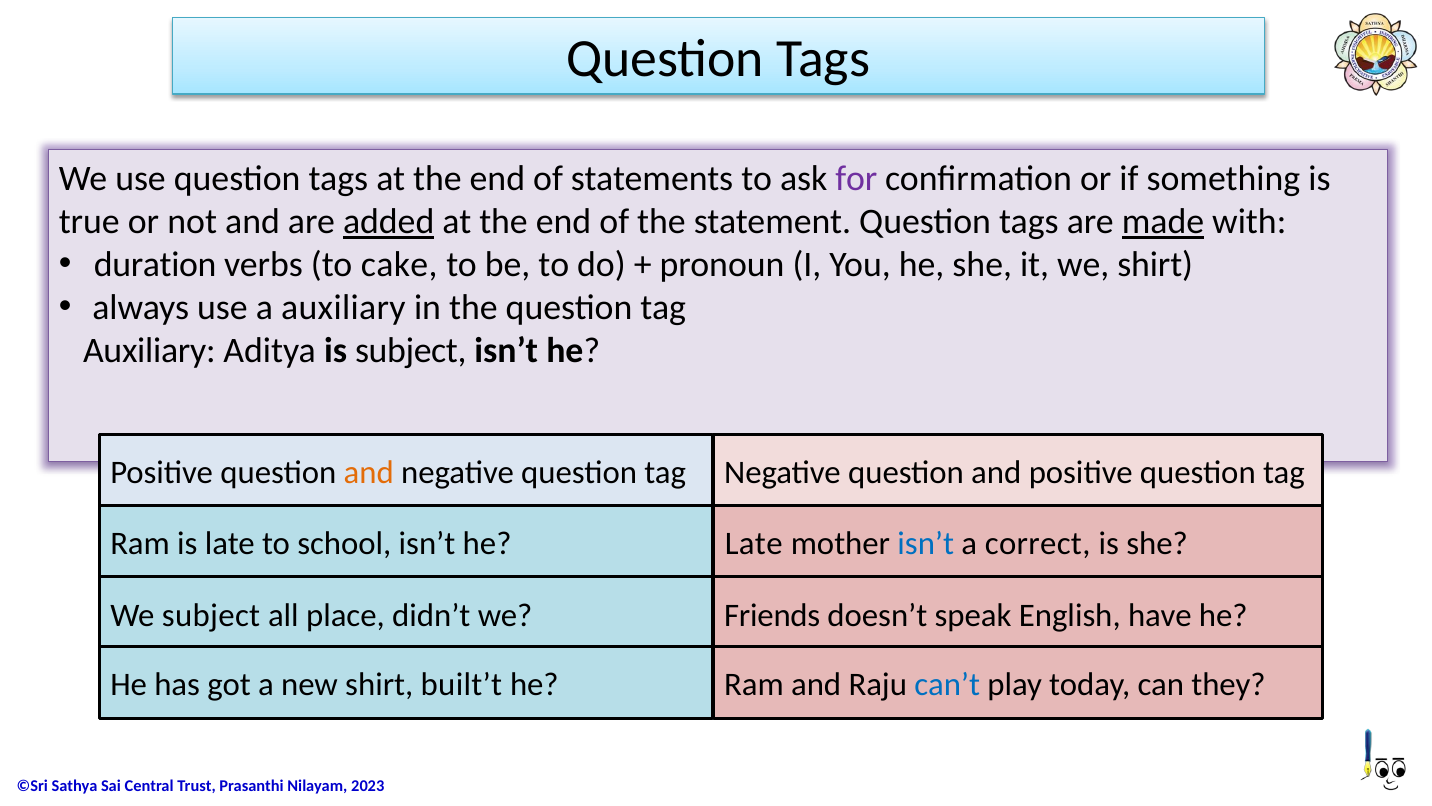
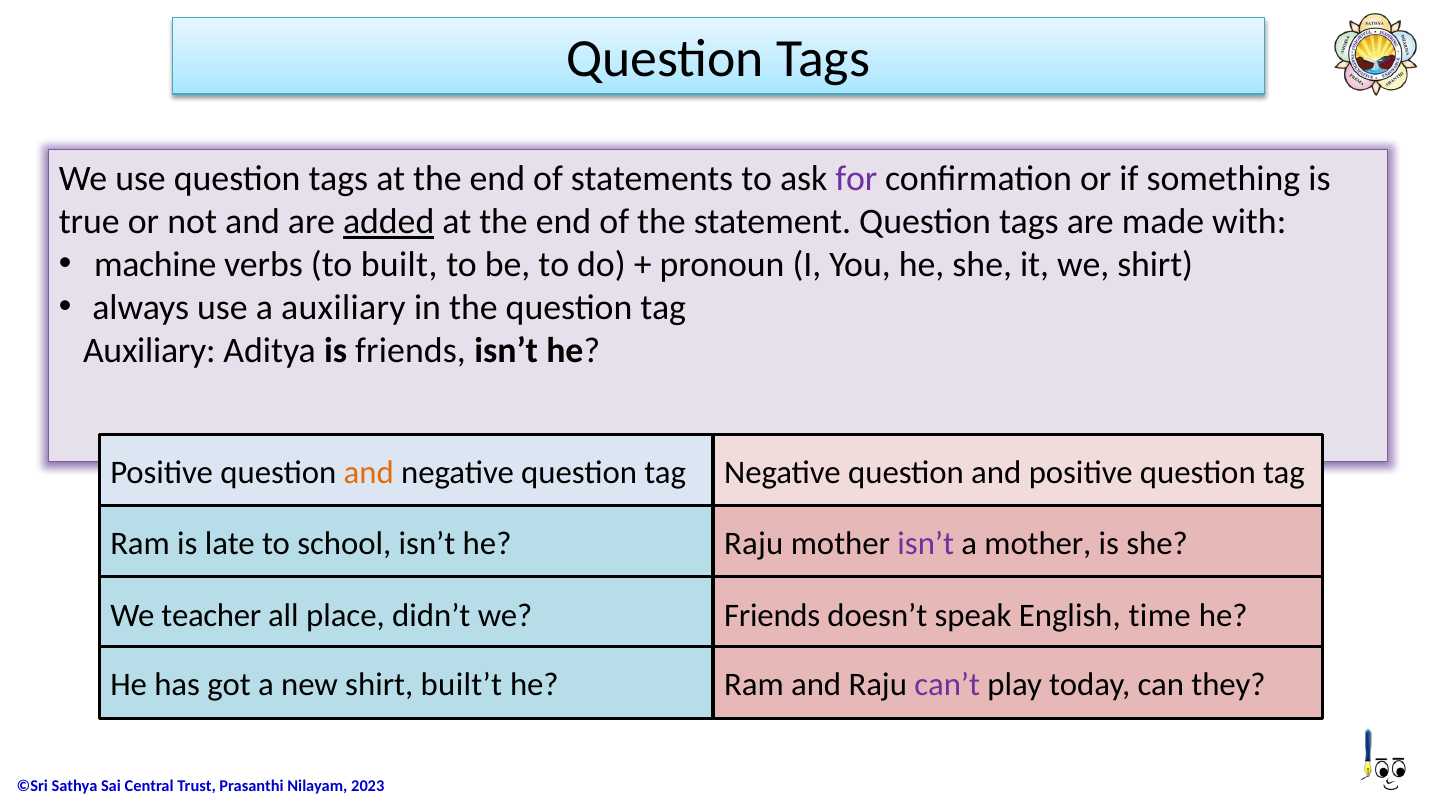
made underline: present -> none (1163, 222)
duration: duration -> machine (155, 265)
cake: cake -> built (399, 265)
is subject: subject -> friends (411, 351)
he Late: Late -> Raju (754, 544)
isn’t colour: blue -> purple (926, 544)
a correct: correct -> mother (1038, 544)
We subject: subject -> teacher (211, 615)
have: have -> time (1160, 615)
can’t colour: blue -> purple (947, 684)
